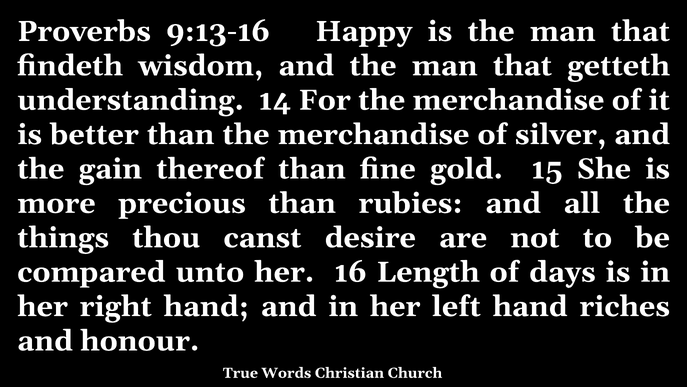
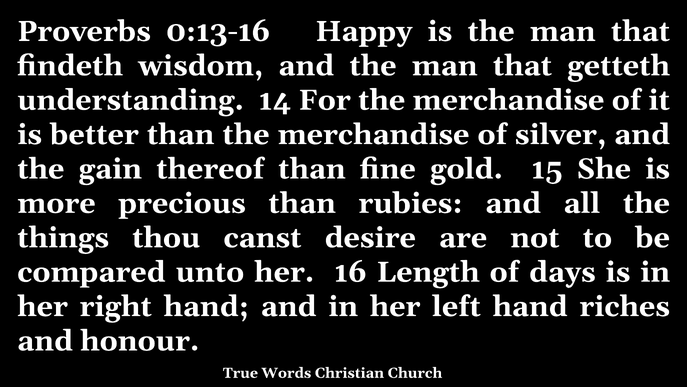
9:13-16: 9:13-16 -> 0:13-16 (218, 31)
